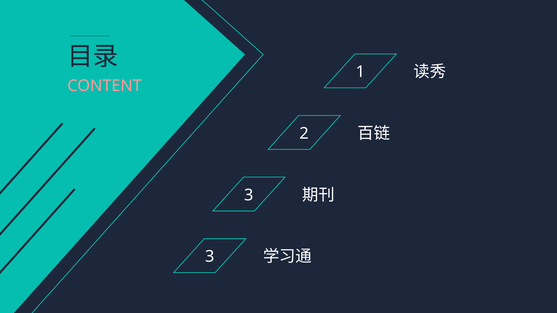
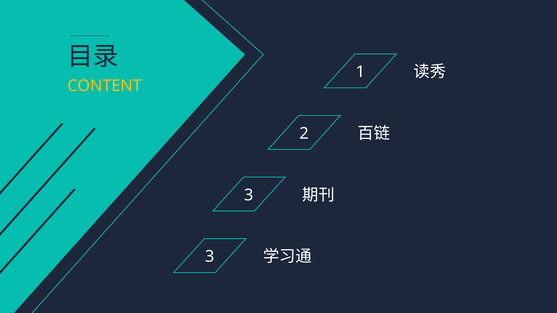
CONTENT colour: pink -> yellow (105, 86)
